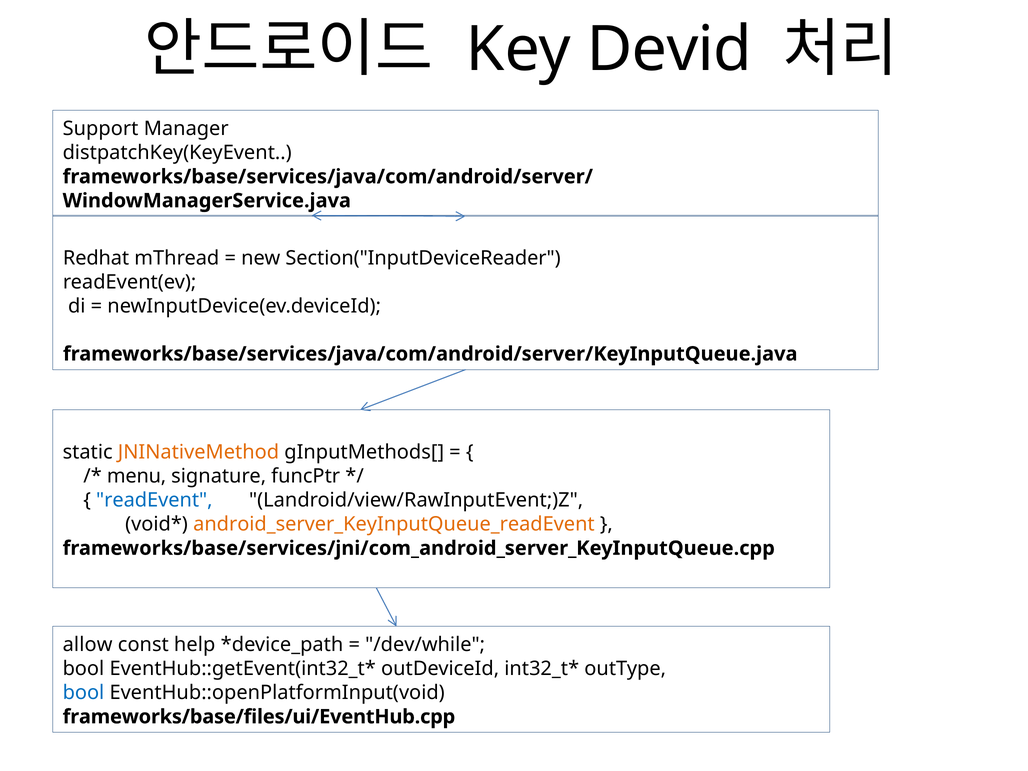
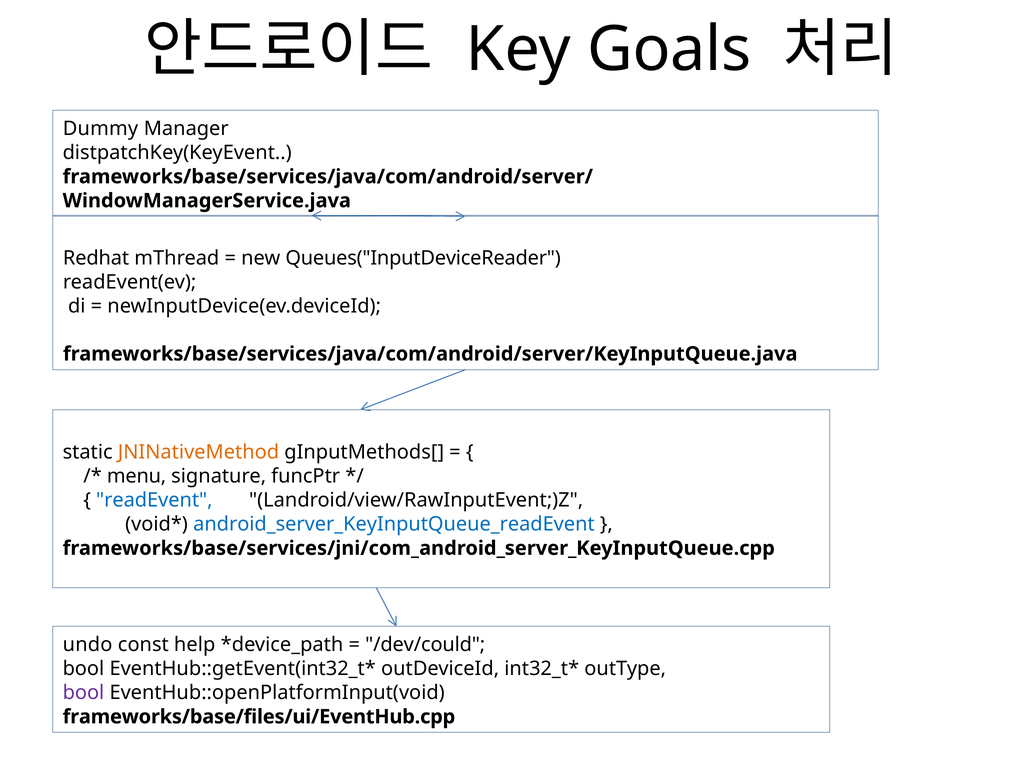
Devid: Devid -> Goals (669, 49)
Support: Support -> Dummy (100, 129)
Section("InputDeviceReader: Section("InputDeviceReader -> Queues("InputDeviceReader (423, 258)
android_server_KeyInputQueue_readEvent colour: orange -> blue (394, 524)
allow: allow -> undo (88, 645)
/dev/while: /dev/while -> /dev/could (425, 645)
bool colour: blue -> purple (83, 693)
